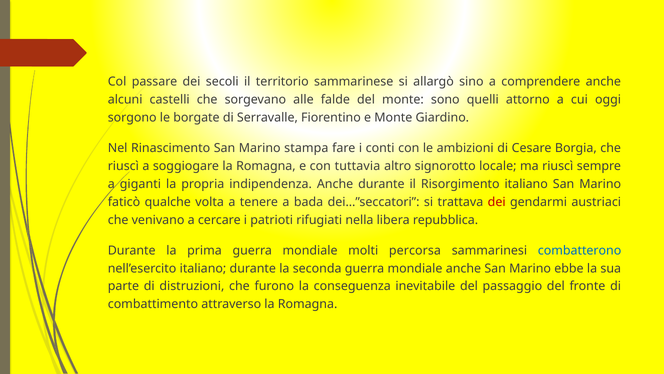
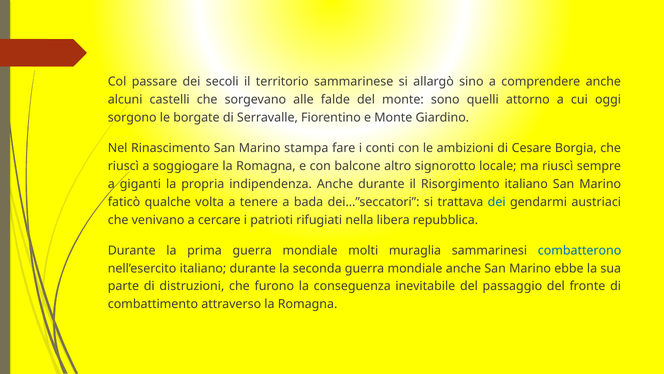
tuttavia: tuttavia -> balcone (358, 166)
dei colour: red -> blue (497, 202)
percorsa: percorsa -> muraglia (415, 250)
